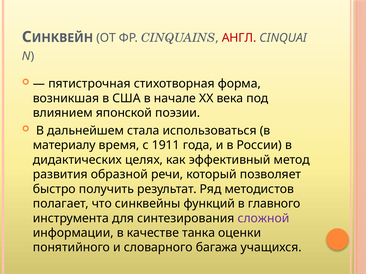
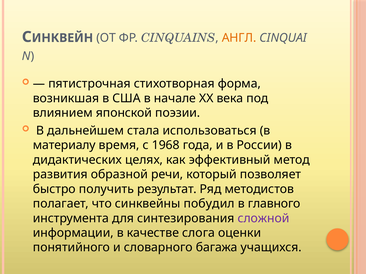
АНГЛ colour: red -> orange (239, 38)
1911: 1911 -> 1968 (166, 145)
функций: функций -> побудил (209, 204)
танка: танка -> слога (199, 233)
